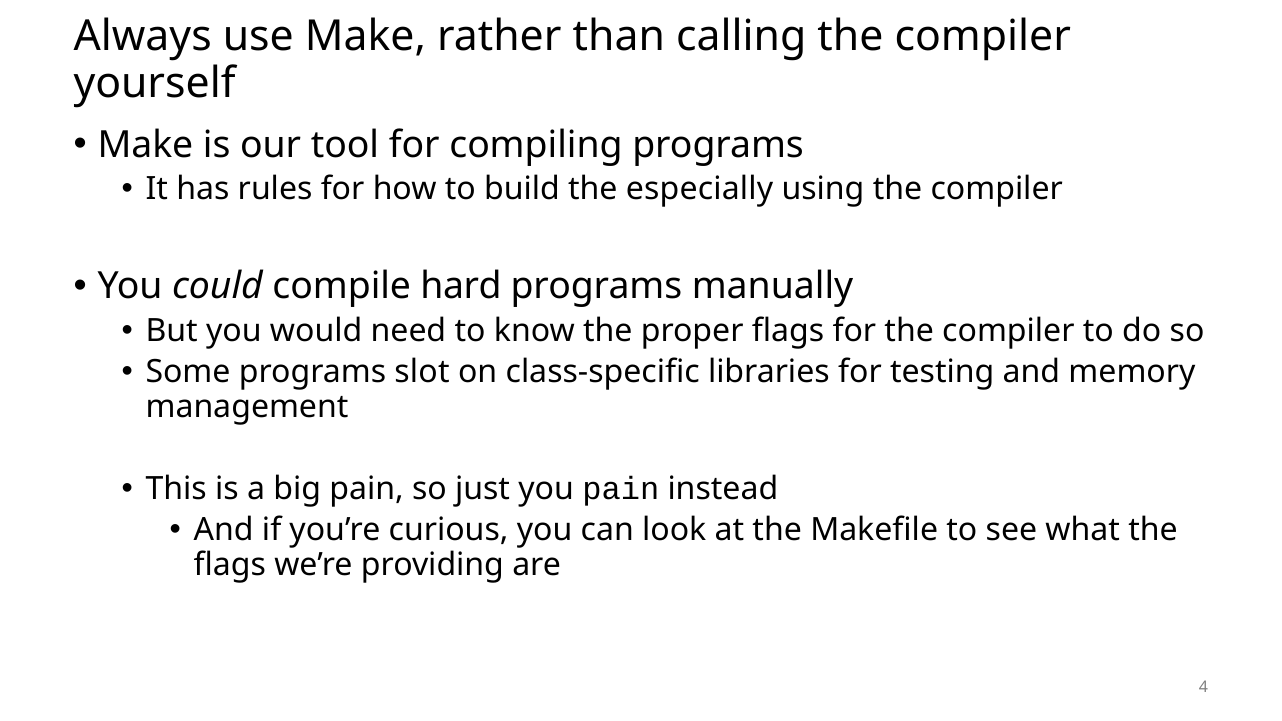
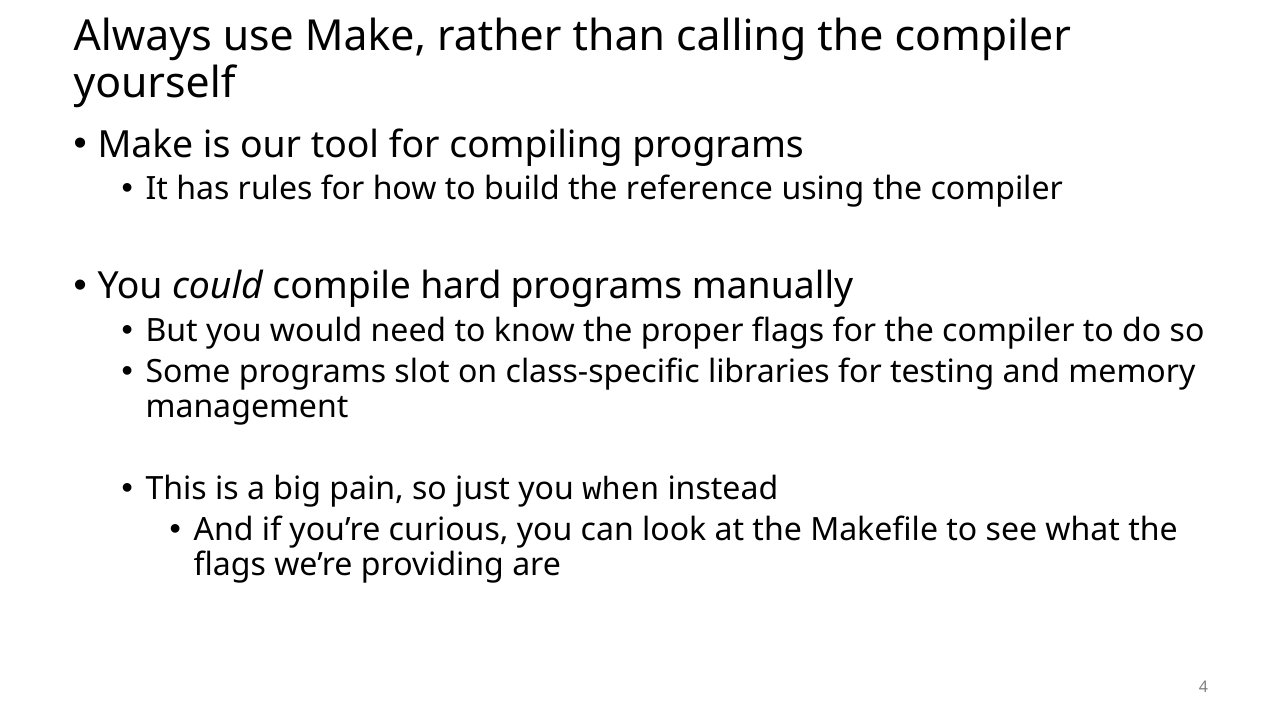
especially: especially -> reference (699, 189)
you pain: pain -> when (621, 489)
